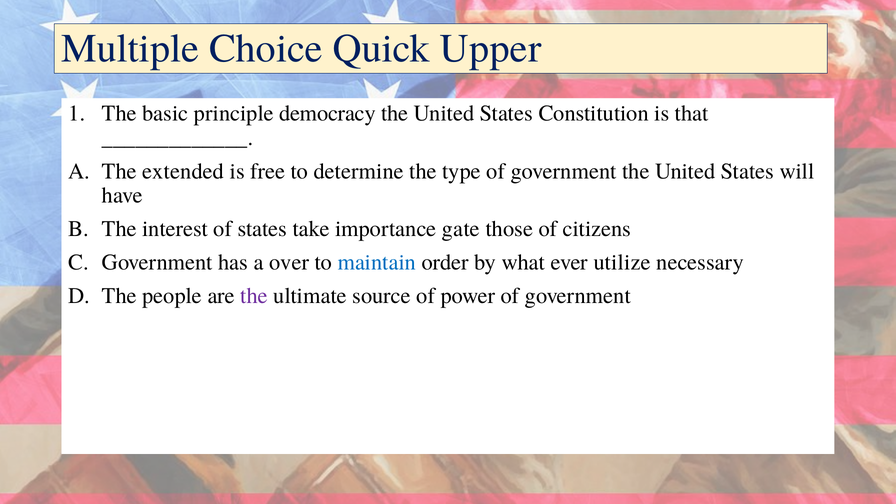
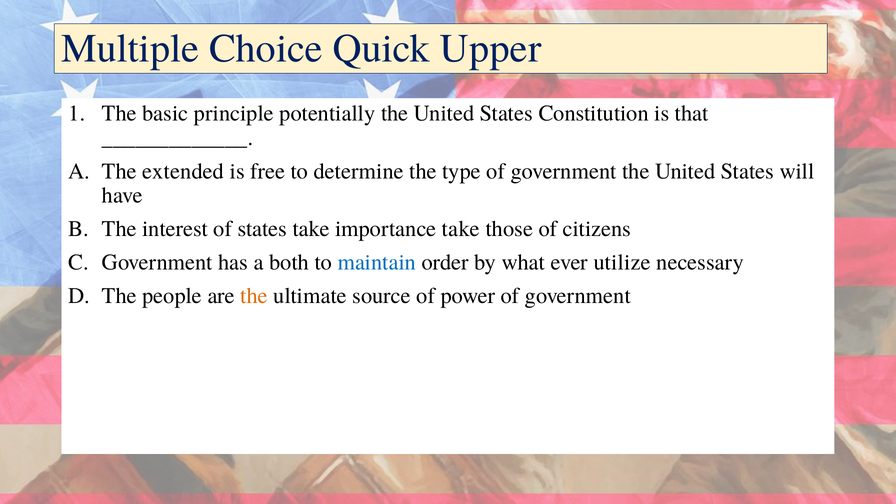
democracy: democracy -> potentially (327, 114)
importance gate: gate -> take (461, 229)
over: over -> both (289, 262)
the colour: purple -> orange (254, 296)
